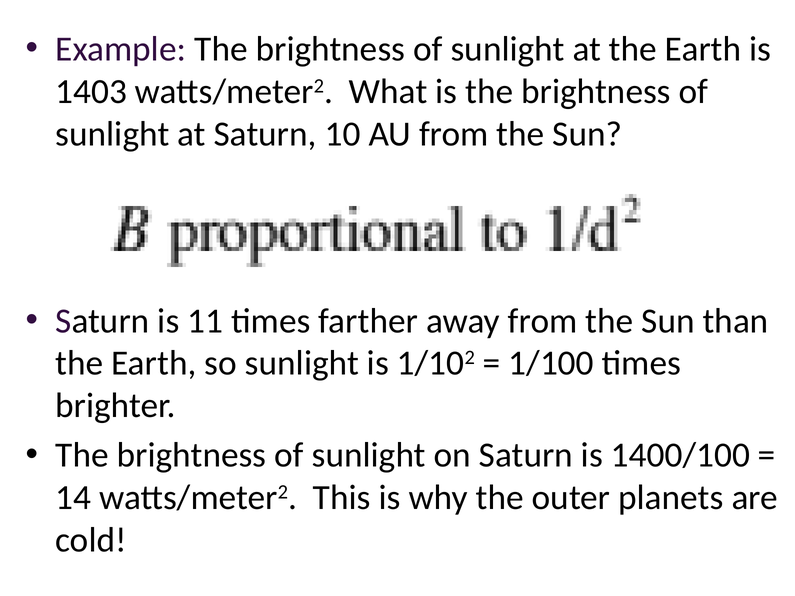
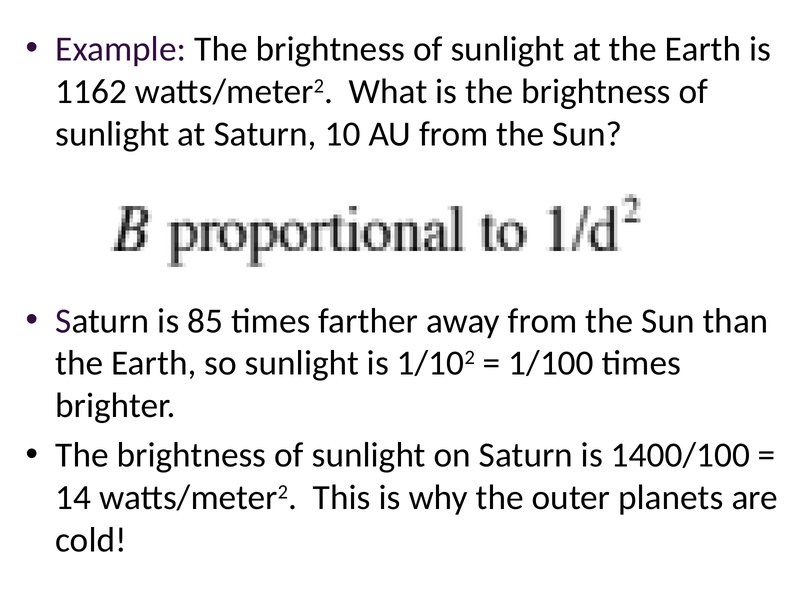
1403: 1403 -> 1162 (91, 92)
11: 11 -> 85 (205, 321)
